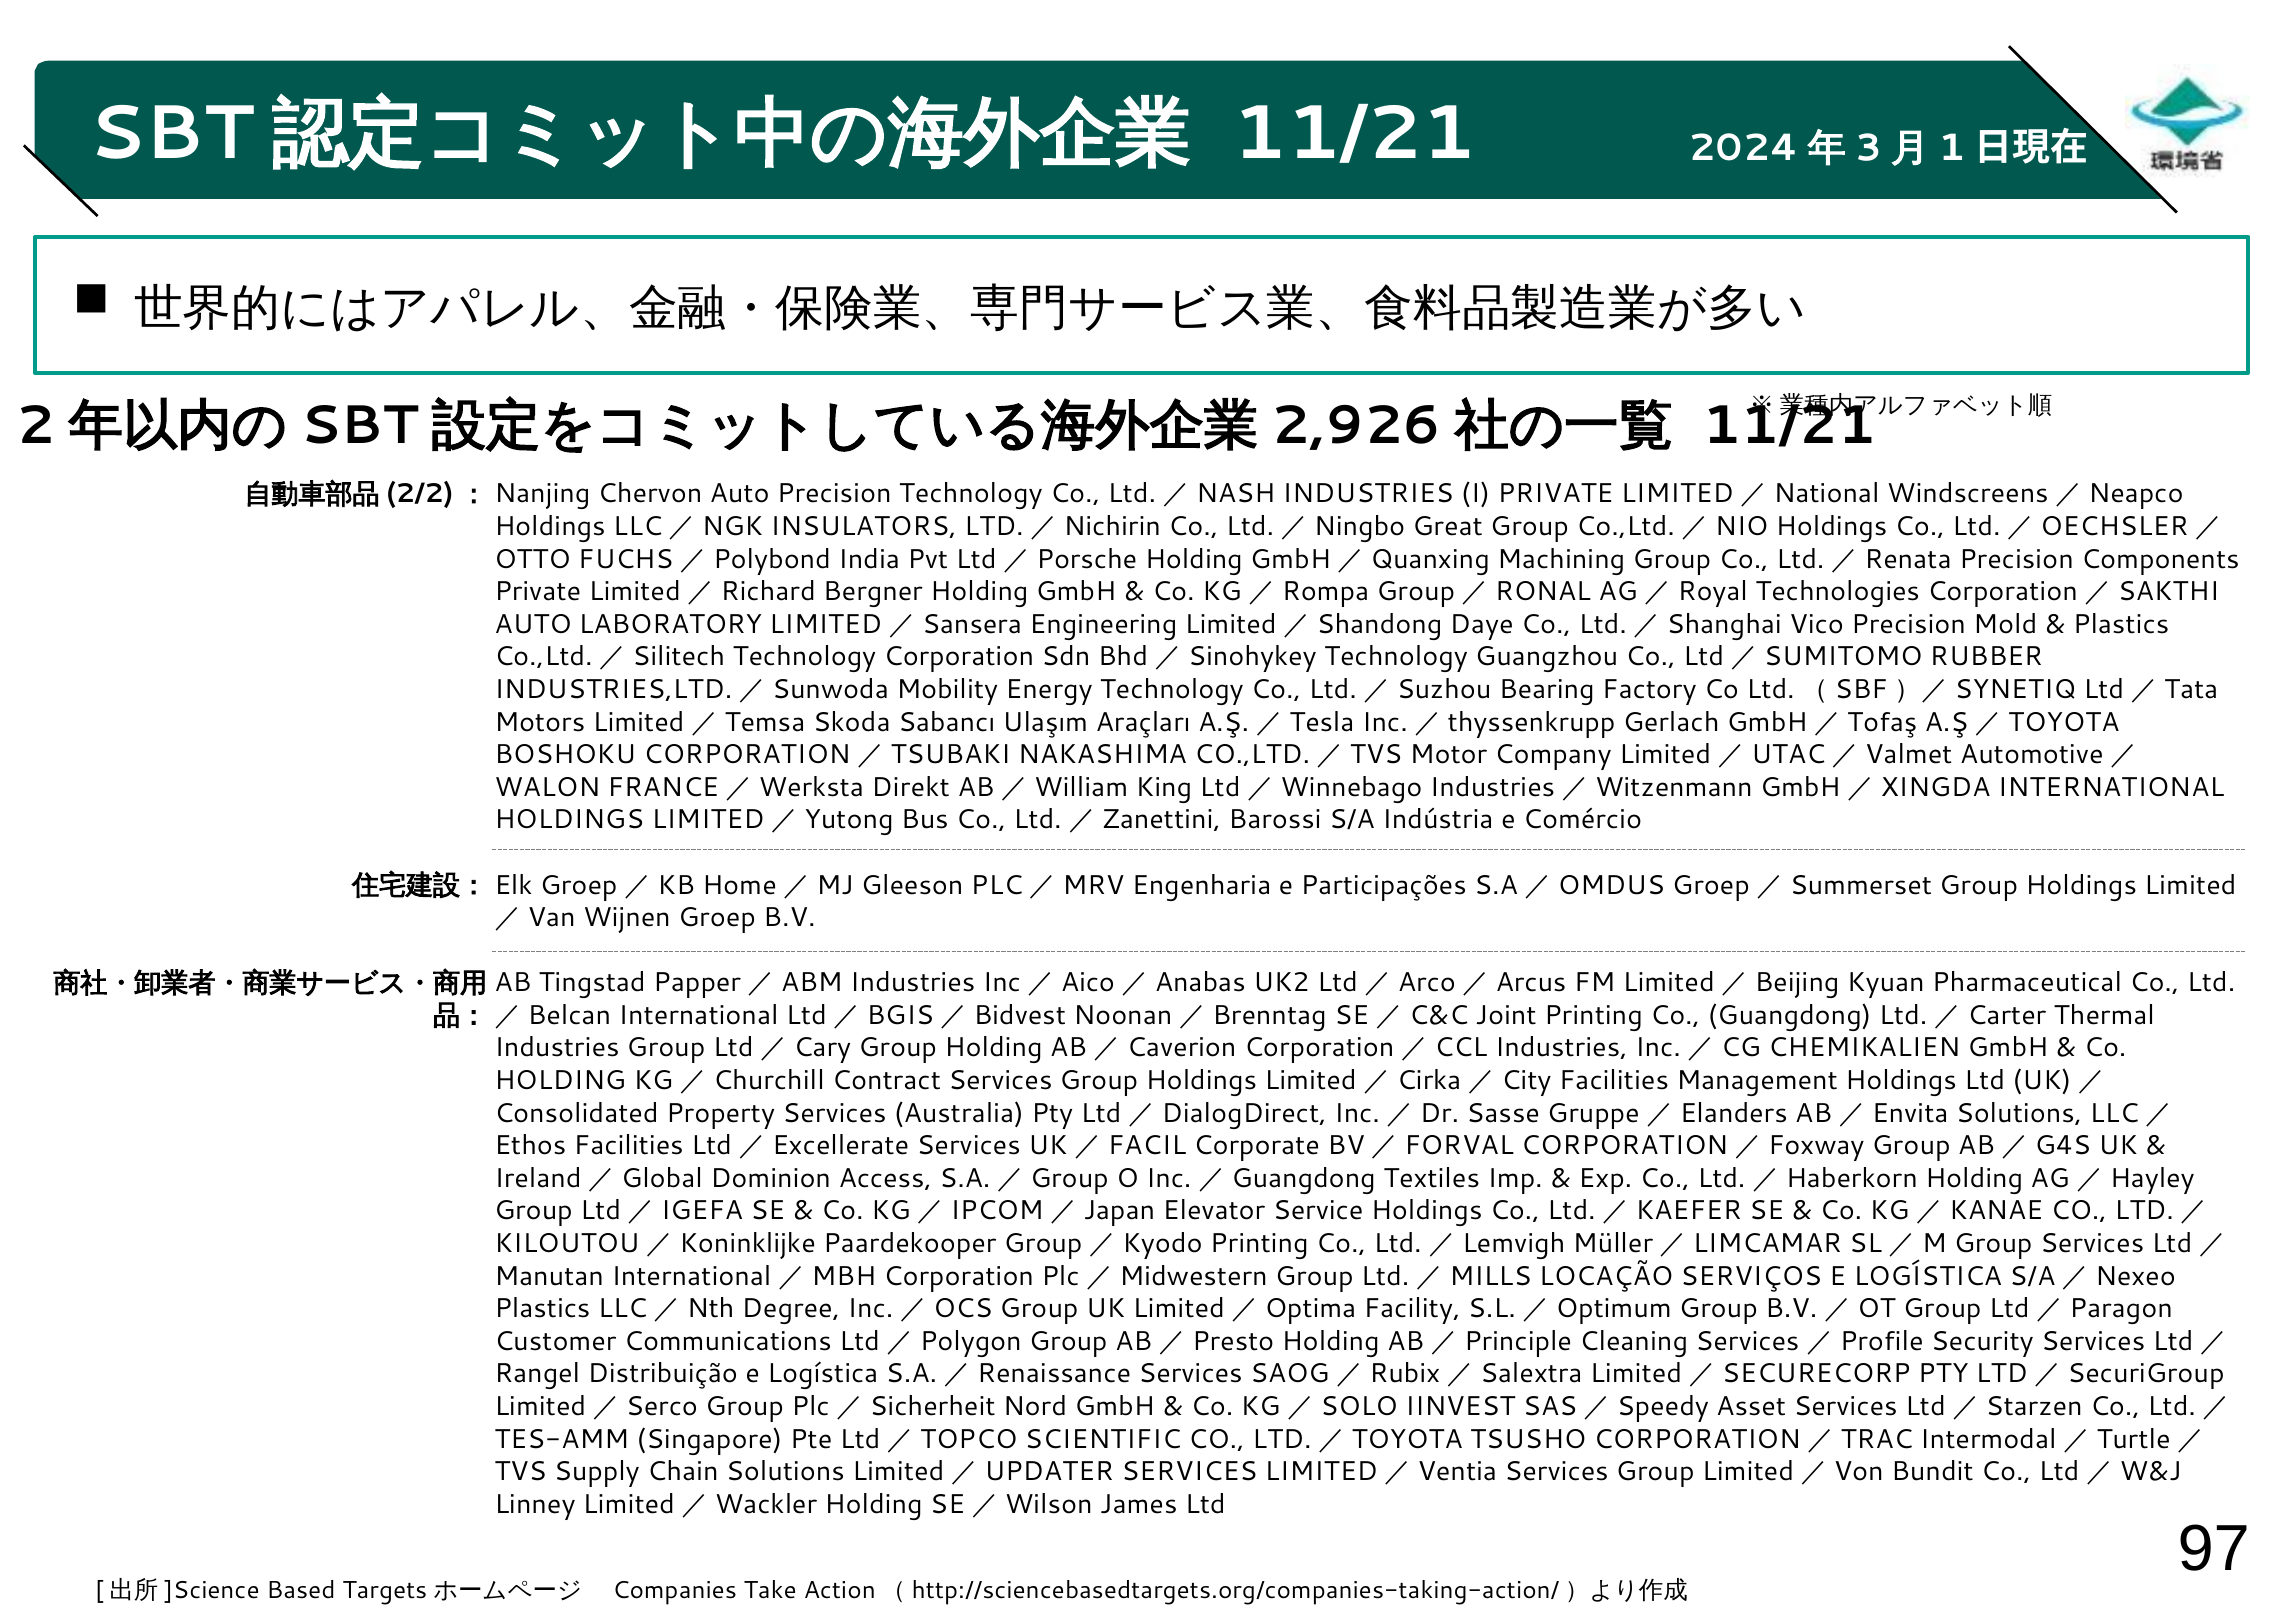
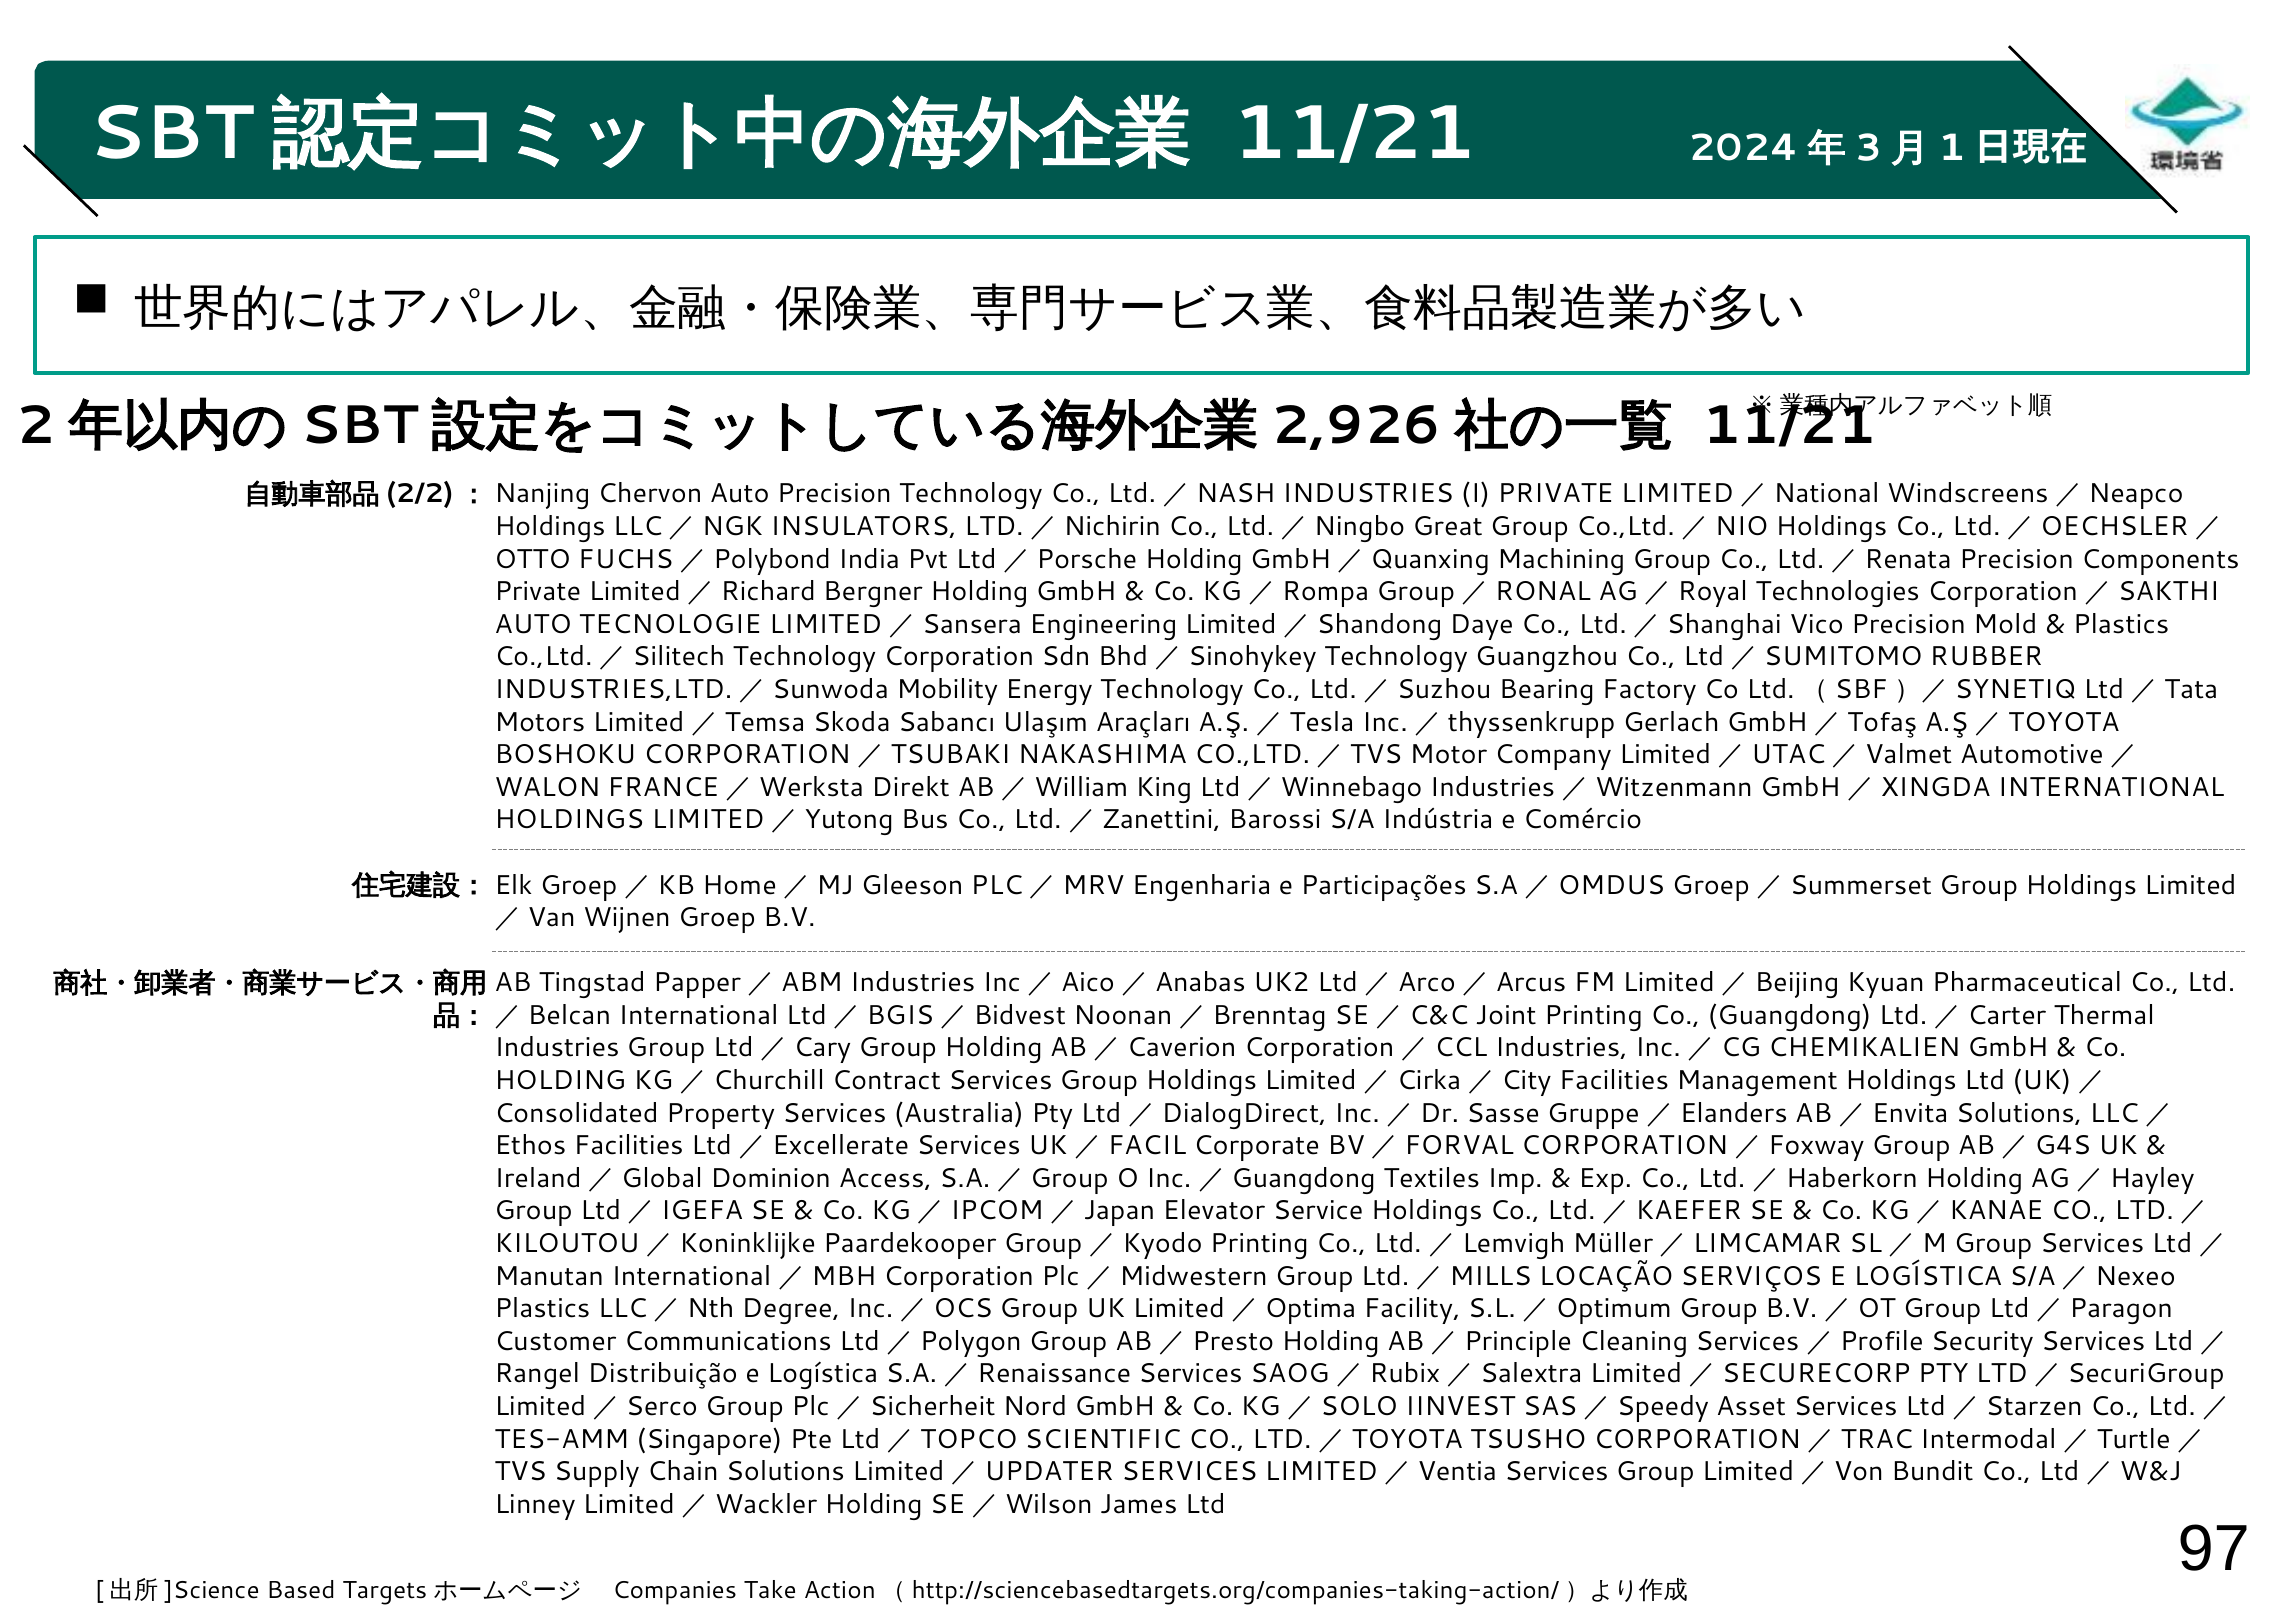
LABORATORY: LABORATORY -> TECNOLOGIE (670, 624)
